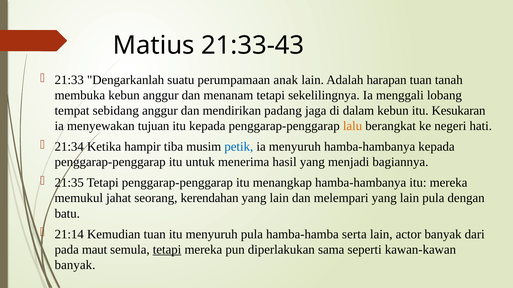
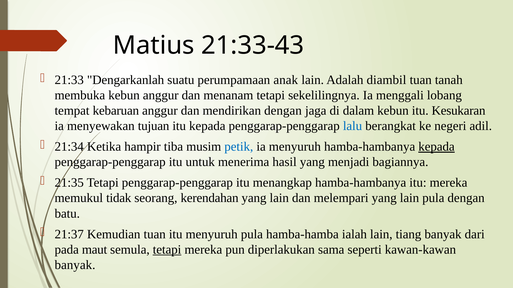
harapan: harapan -> diambil (386, 80)
sebidang: sebidang -> kebaruan (116, 111)
mendirikan padang: padang -> dengan (283, 111)
lalu colour: orange -> blue (353, 126)
hati: hati -> adil (481, 126)
kepada underline: none -> present (437, 147)
jahat: jahat -> tidak (119, 198)
21:14: 21:14 -> 21:37 (69, 235)
serta: serta -> ialah (354, 235)
actor: actor -> tiang (408, 235)
